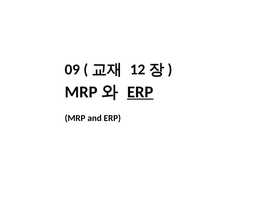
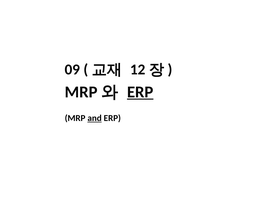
and underline: none -> present (95, 118)
